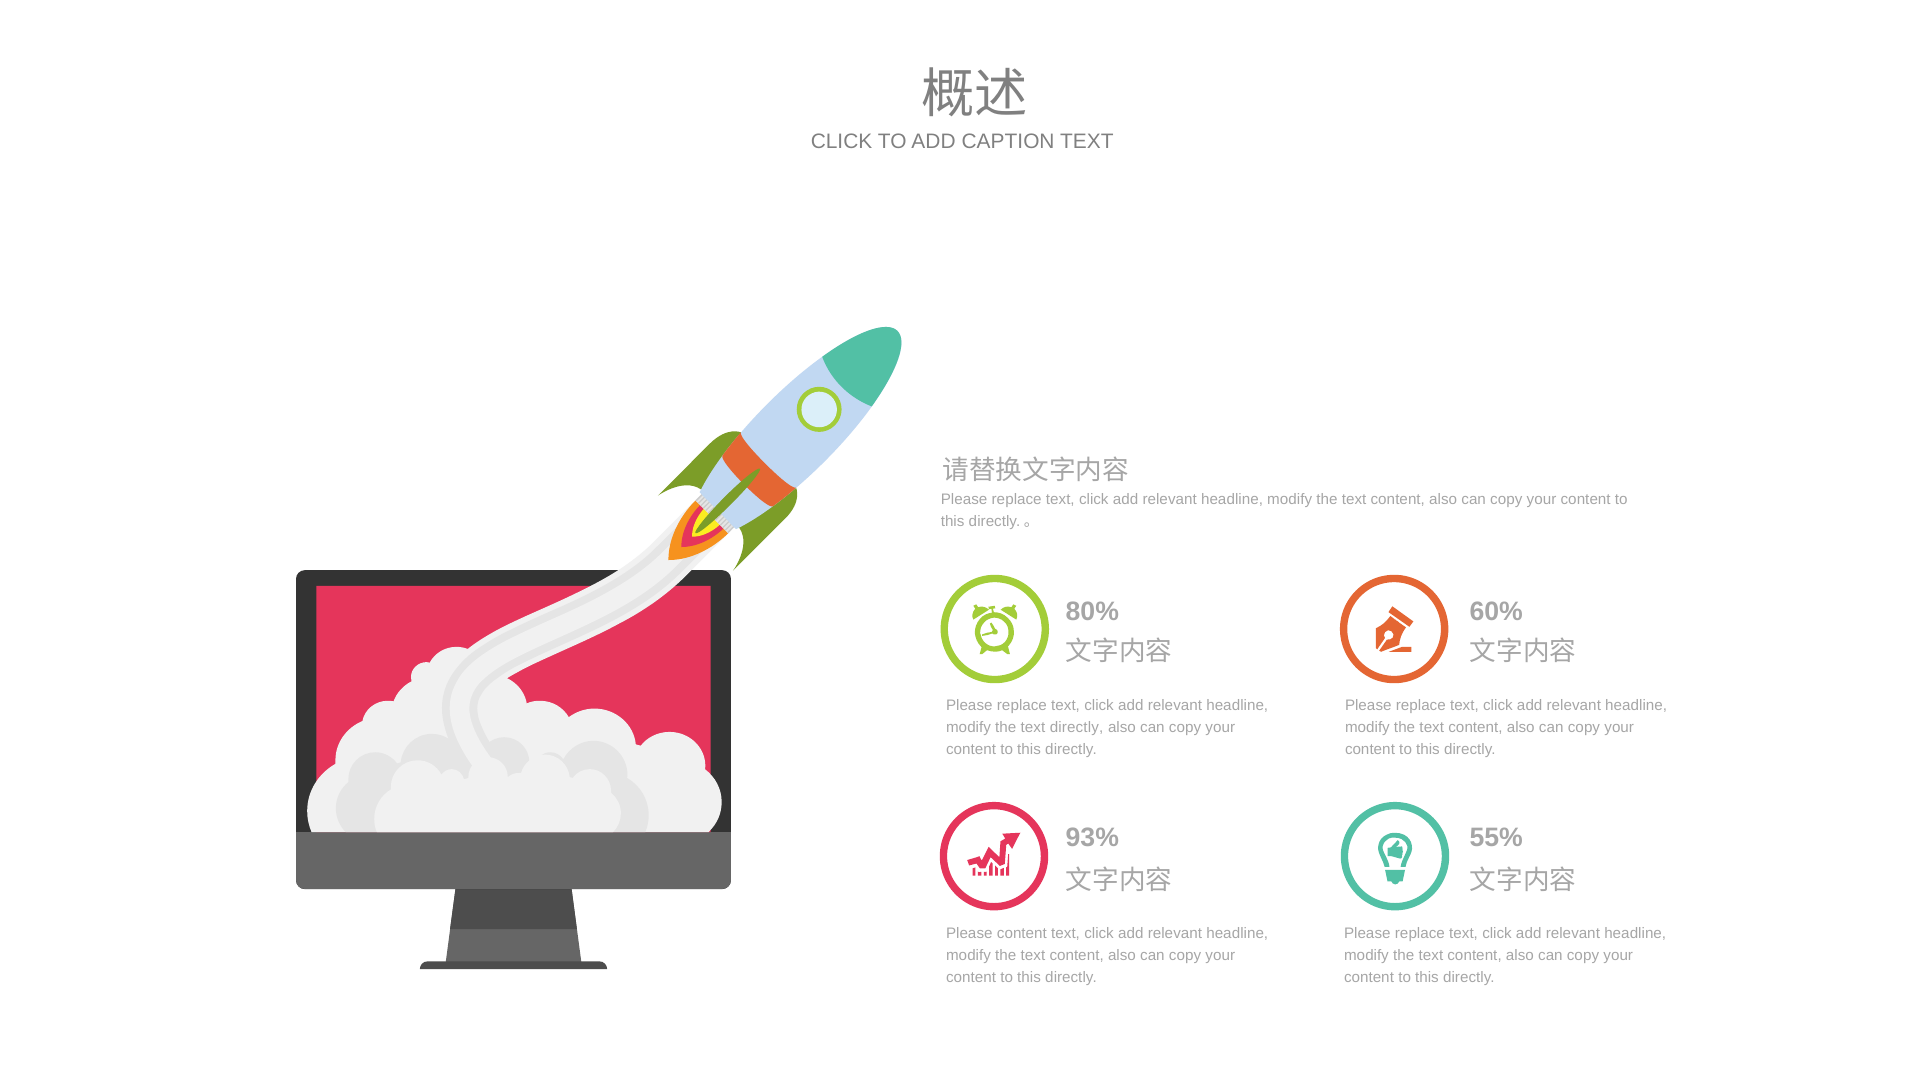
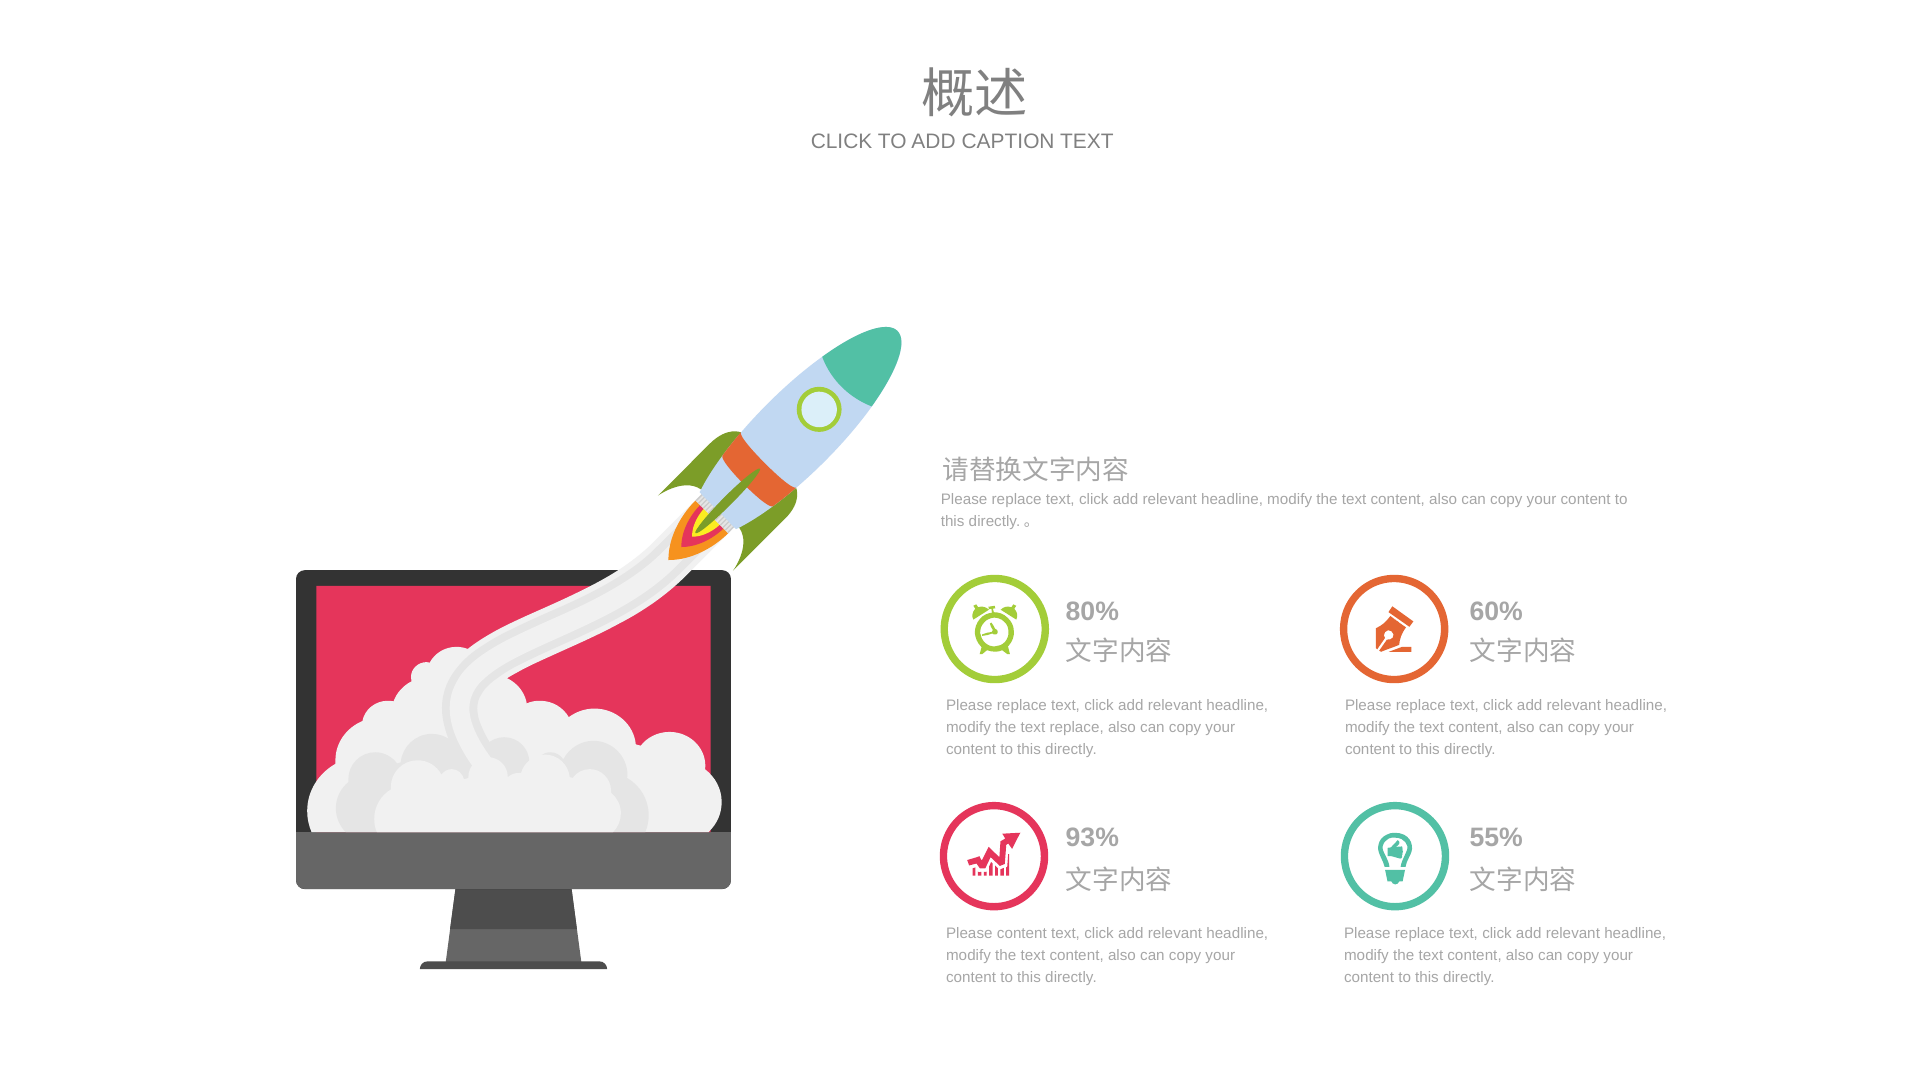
text directly: directly -> replace (1077, 727)
